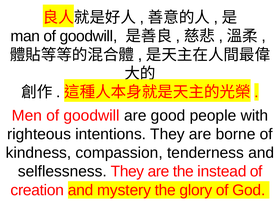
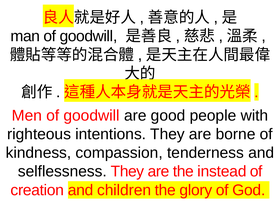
mystery: mystery -> children (124, 190)
